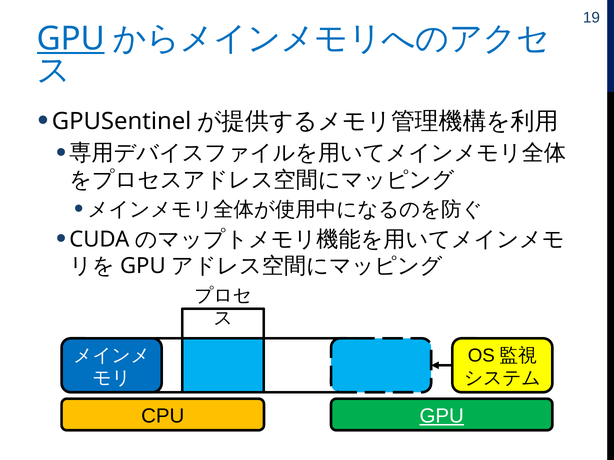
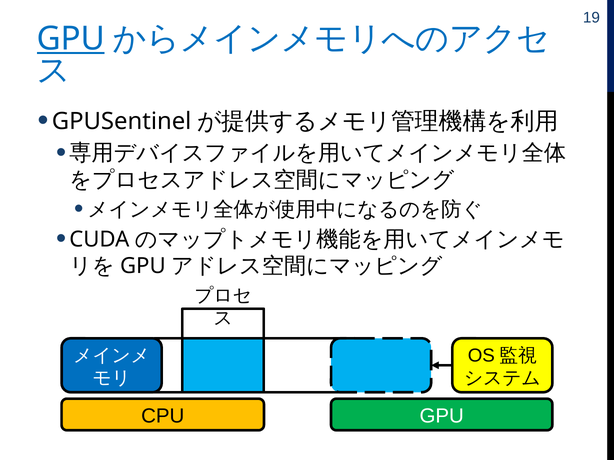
GPU underline: present -> none (442, 416)
